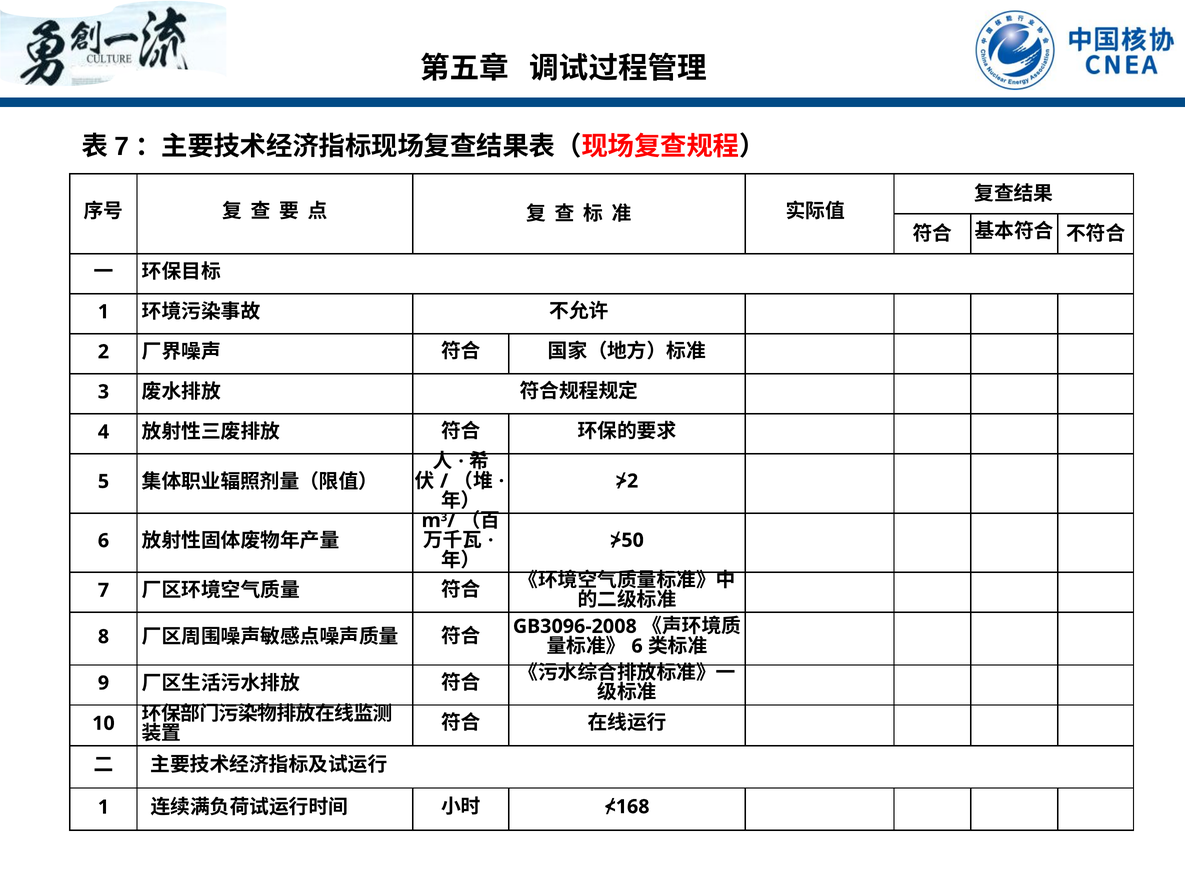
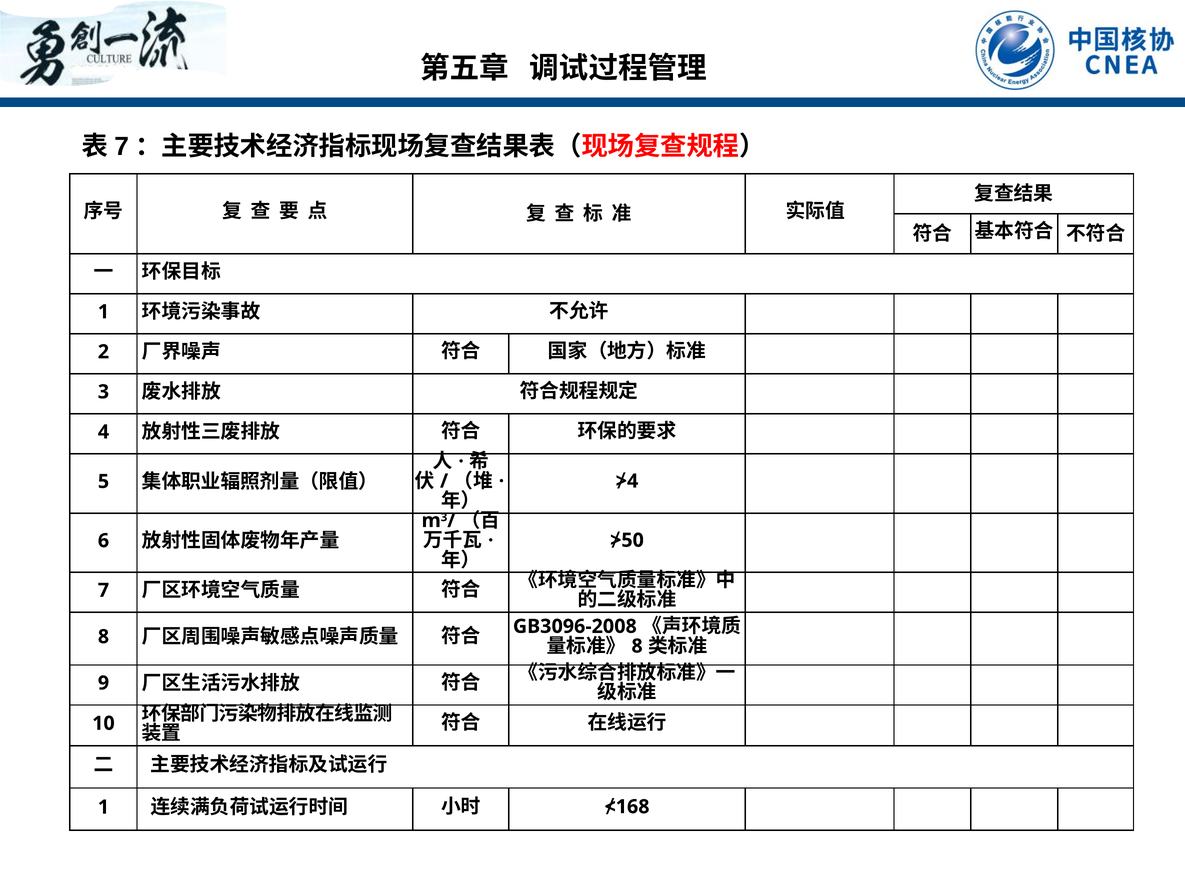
2: 2 -> 4 (633, 481)
6: 6 -> 8 (637, 647)
